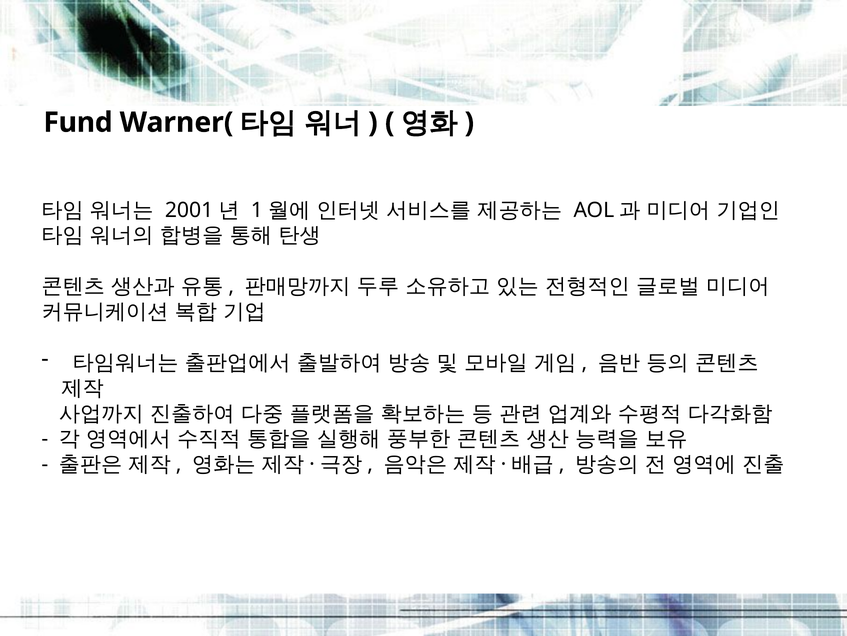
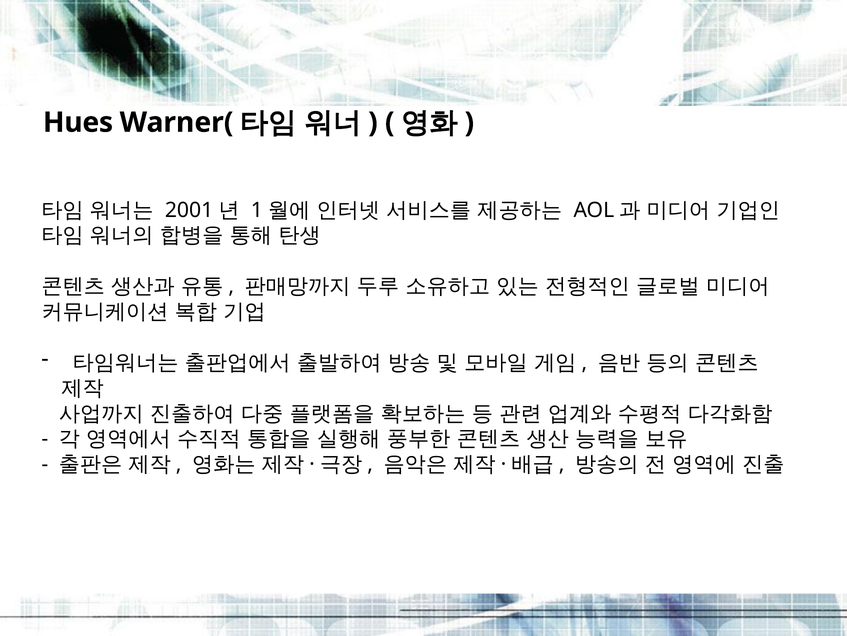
Fund: Fund -> Hues (78, 122)
